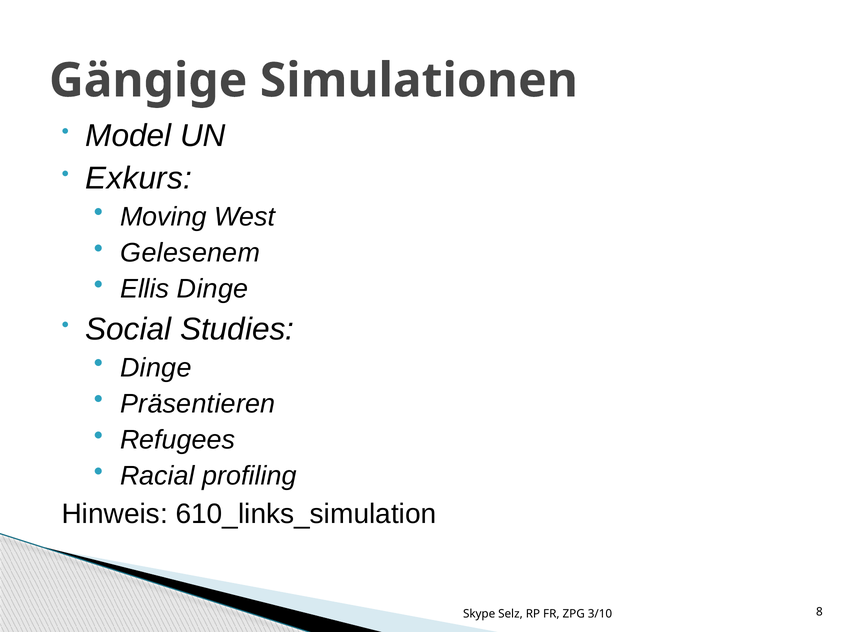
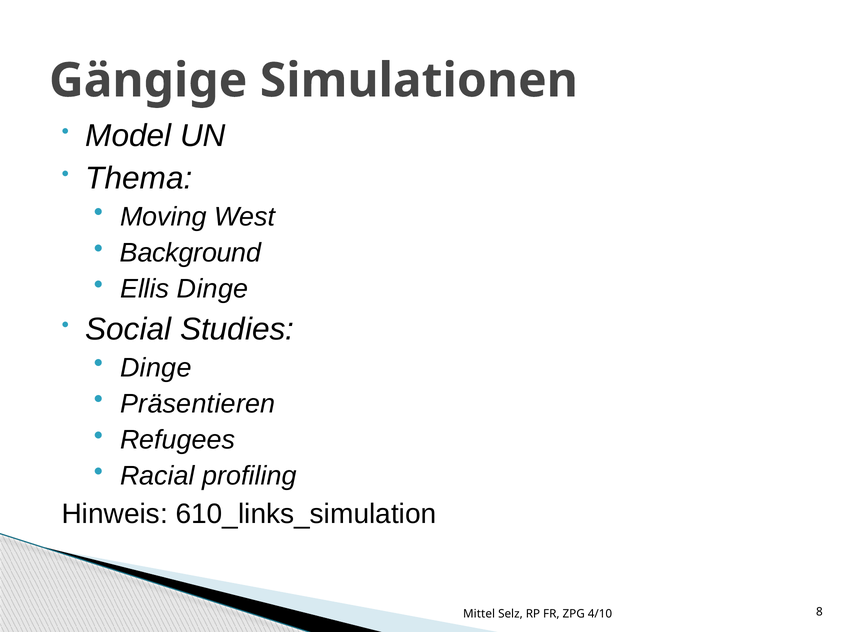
Exkurs: Exkurs -> Thema (139, 178)
Gelesenem: Gelesenem -> Background (191, 253)
Skype: Skype -> Mittel (479, 614)
3/10: 3/10 -> 4/10 (600, 614)
